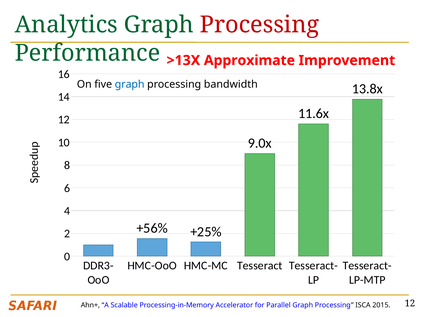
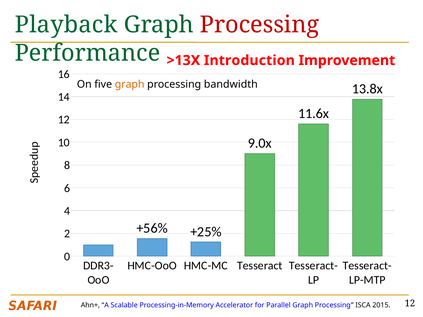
Analytics: Analytics -> Playback (66, 25)
Approximate: Approximate -> Introduction (249, 60)
graph colour: blue -> orange (130, 84)
